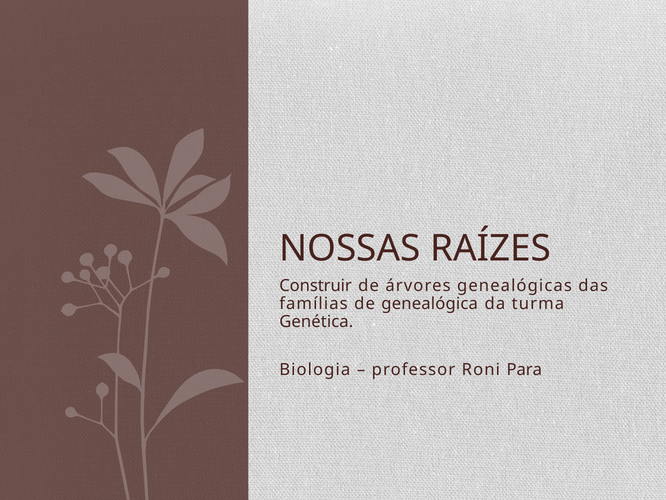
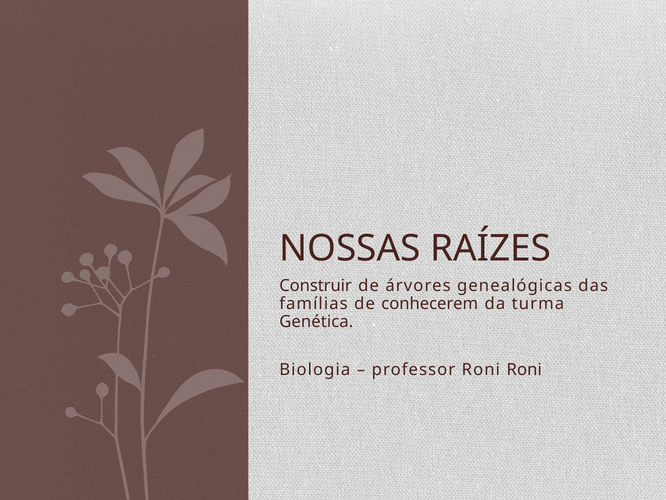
genealógica: genealógica -> conhecerem (430, 304)
Roni Para: Para -> Roni (524, 369)
